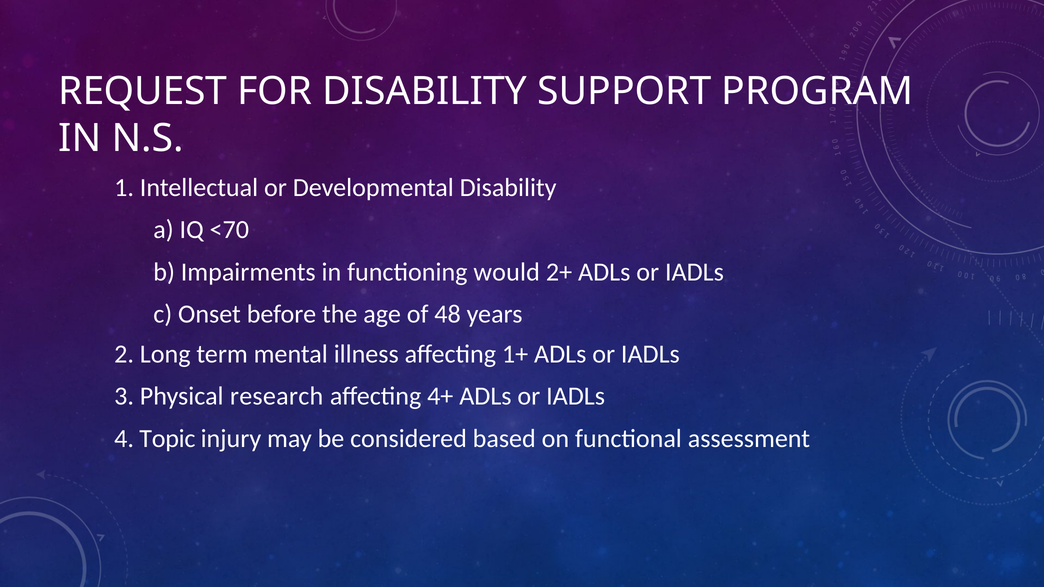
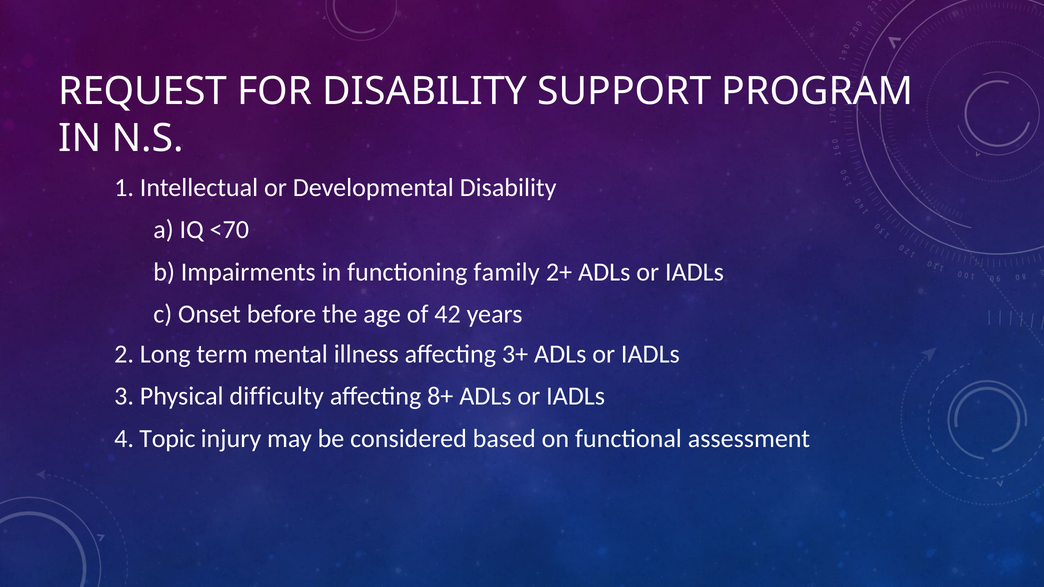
would: would -> family (507, 272)
48: 48 -> 42 (448, 314)
1+: 1+ -> 3+ (515, 354)
research: research -> difficulty (277, 396)
4+: 4+ -> 8+ (440, 396)
